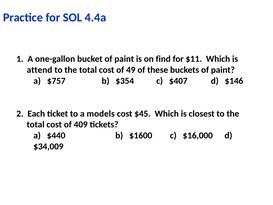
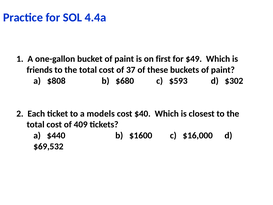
find: find -> first (163, 59)
$11: $11 -> $49 (194, 59)
attend: attend -> friends (40, 70)
49: 49 -> 37 (131, 70)
$757: $757 -> $808 (56, 81)
$354: $354 -> $680 (125, 81)
$407: $407 -> $593 (178, 81)
$146: $146 -> $302 (234, 81)
$45: $45 -> $40 (142, 113)
$34,009: $34,009 -> $69,532 (48, 146)
